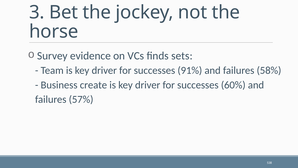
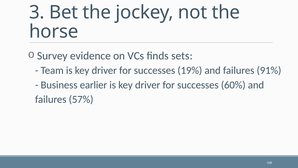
91%: 91% -> 19% (190, 70)
58%: 58% -> 91% (269, 70)
create: create -> earlier (93, 85)
